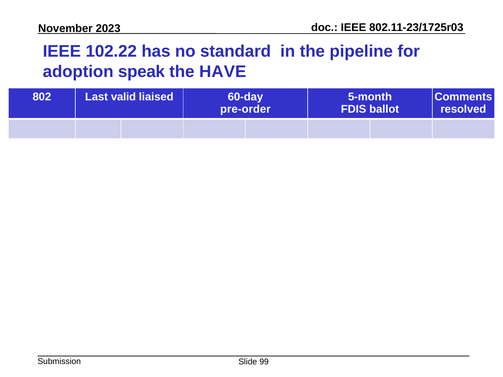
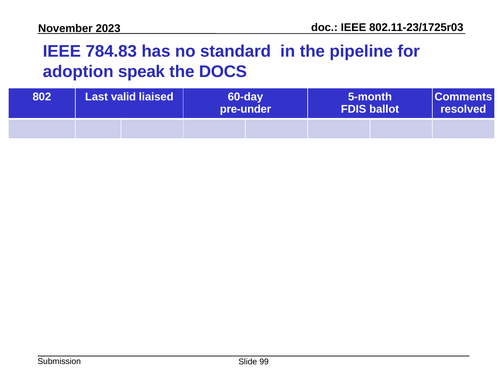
102.22: 102.22 -> 784.83 (111, 51)
HAVE: HAVE -> DOCS (223, 72)
pre-order: pre-order -> pre-under (246, 109)
